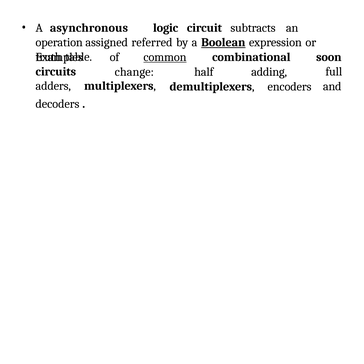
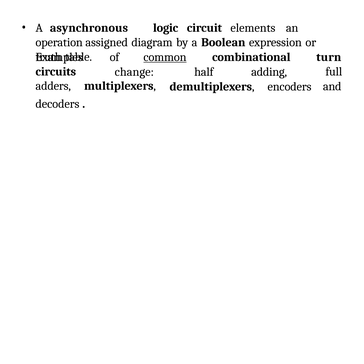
subtracts: subtracts -> elements (253, 28)
referred: referred -> diagram (152, 42)
Boolean underline: present -> none (223, 42)
soon: soon -> turn (329, 57)
